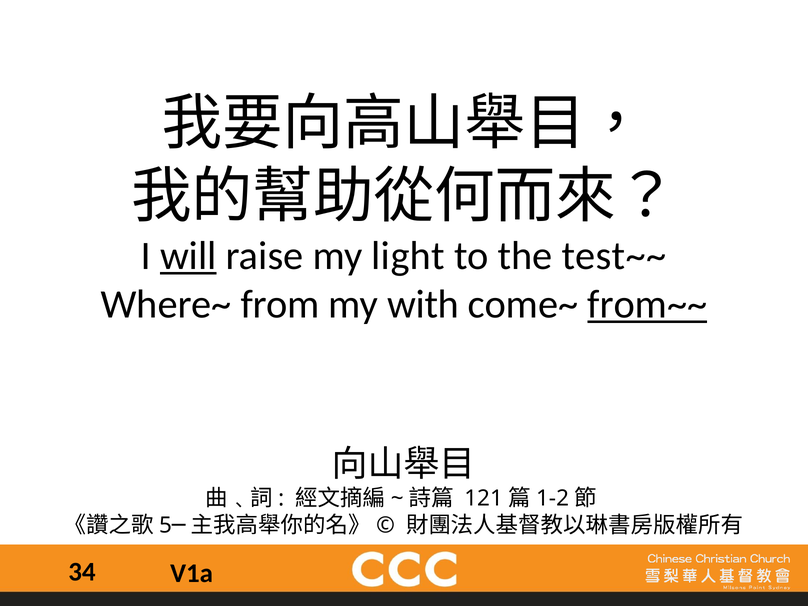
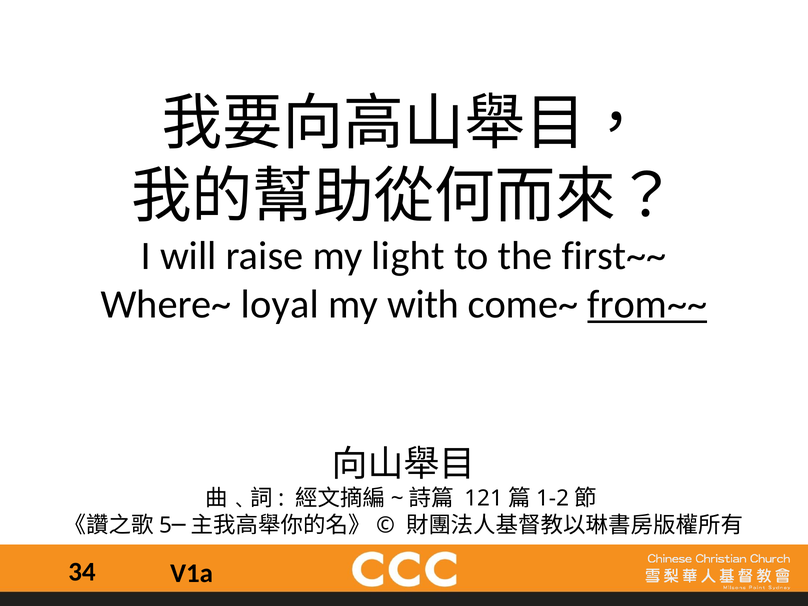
will underline: present -> none (188, 256)
test~~: test~~ -> first~~ (614, 256)
from: from -> loyal (280, 304)
